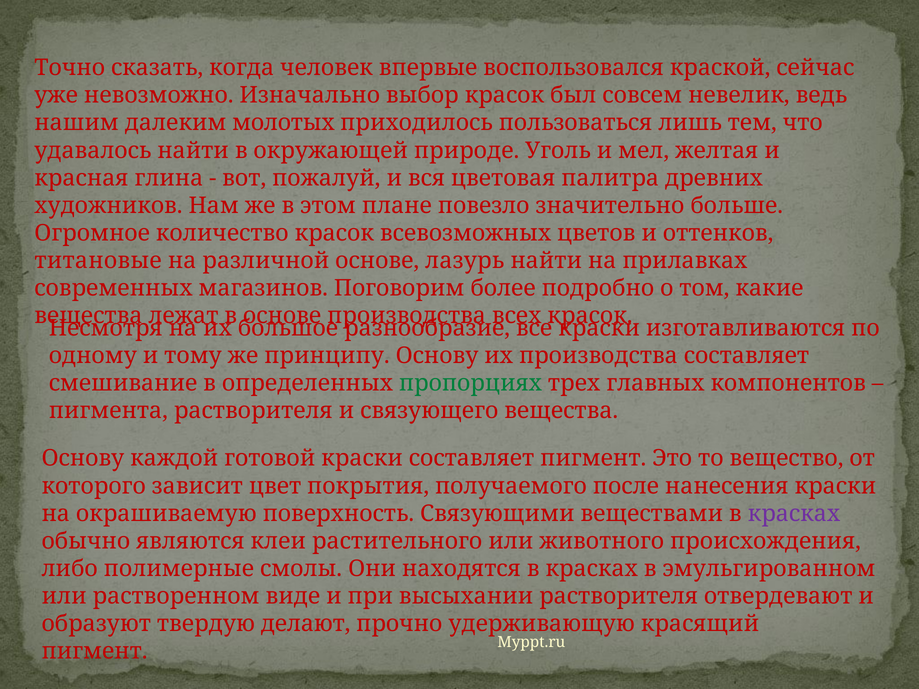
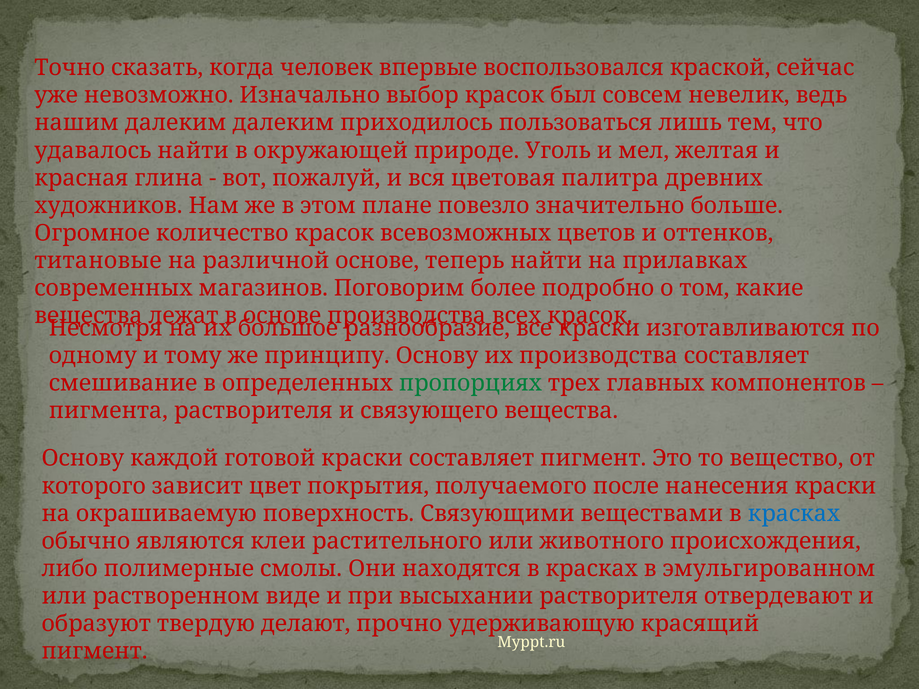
далеким молотых: молотых -> далеким (283, 123)
лазурь: лазурь -> теперь (465, 261)
красках colour: purple -> blue (794, 514)
